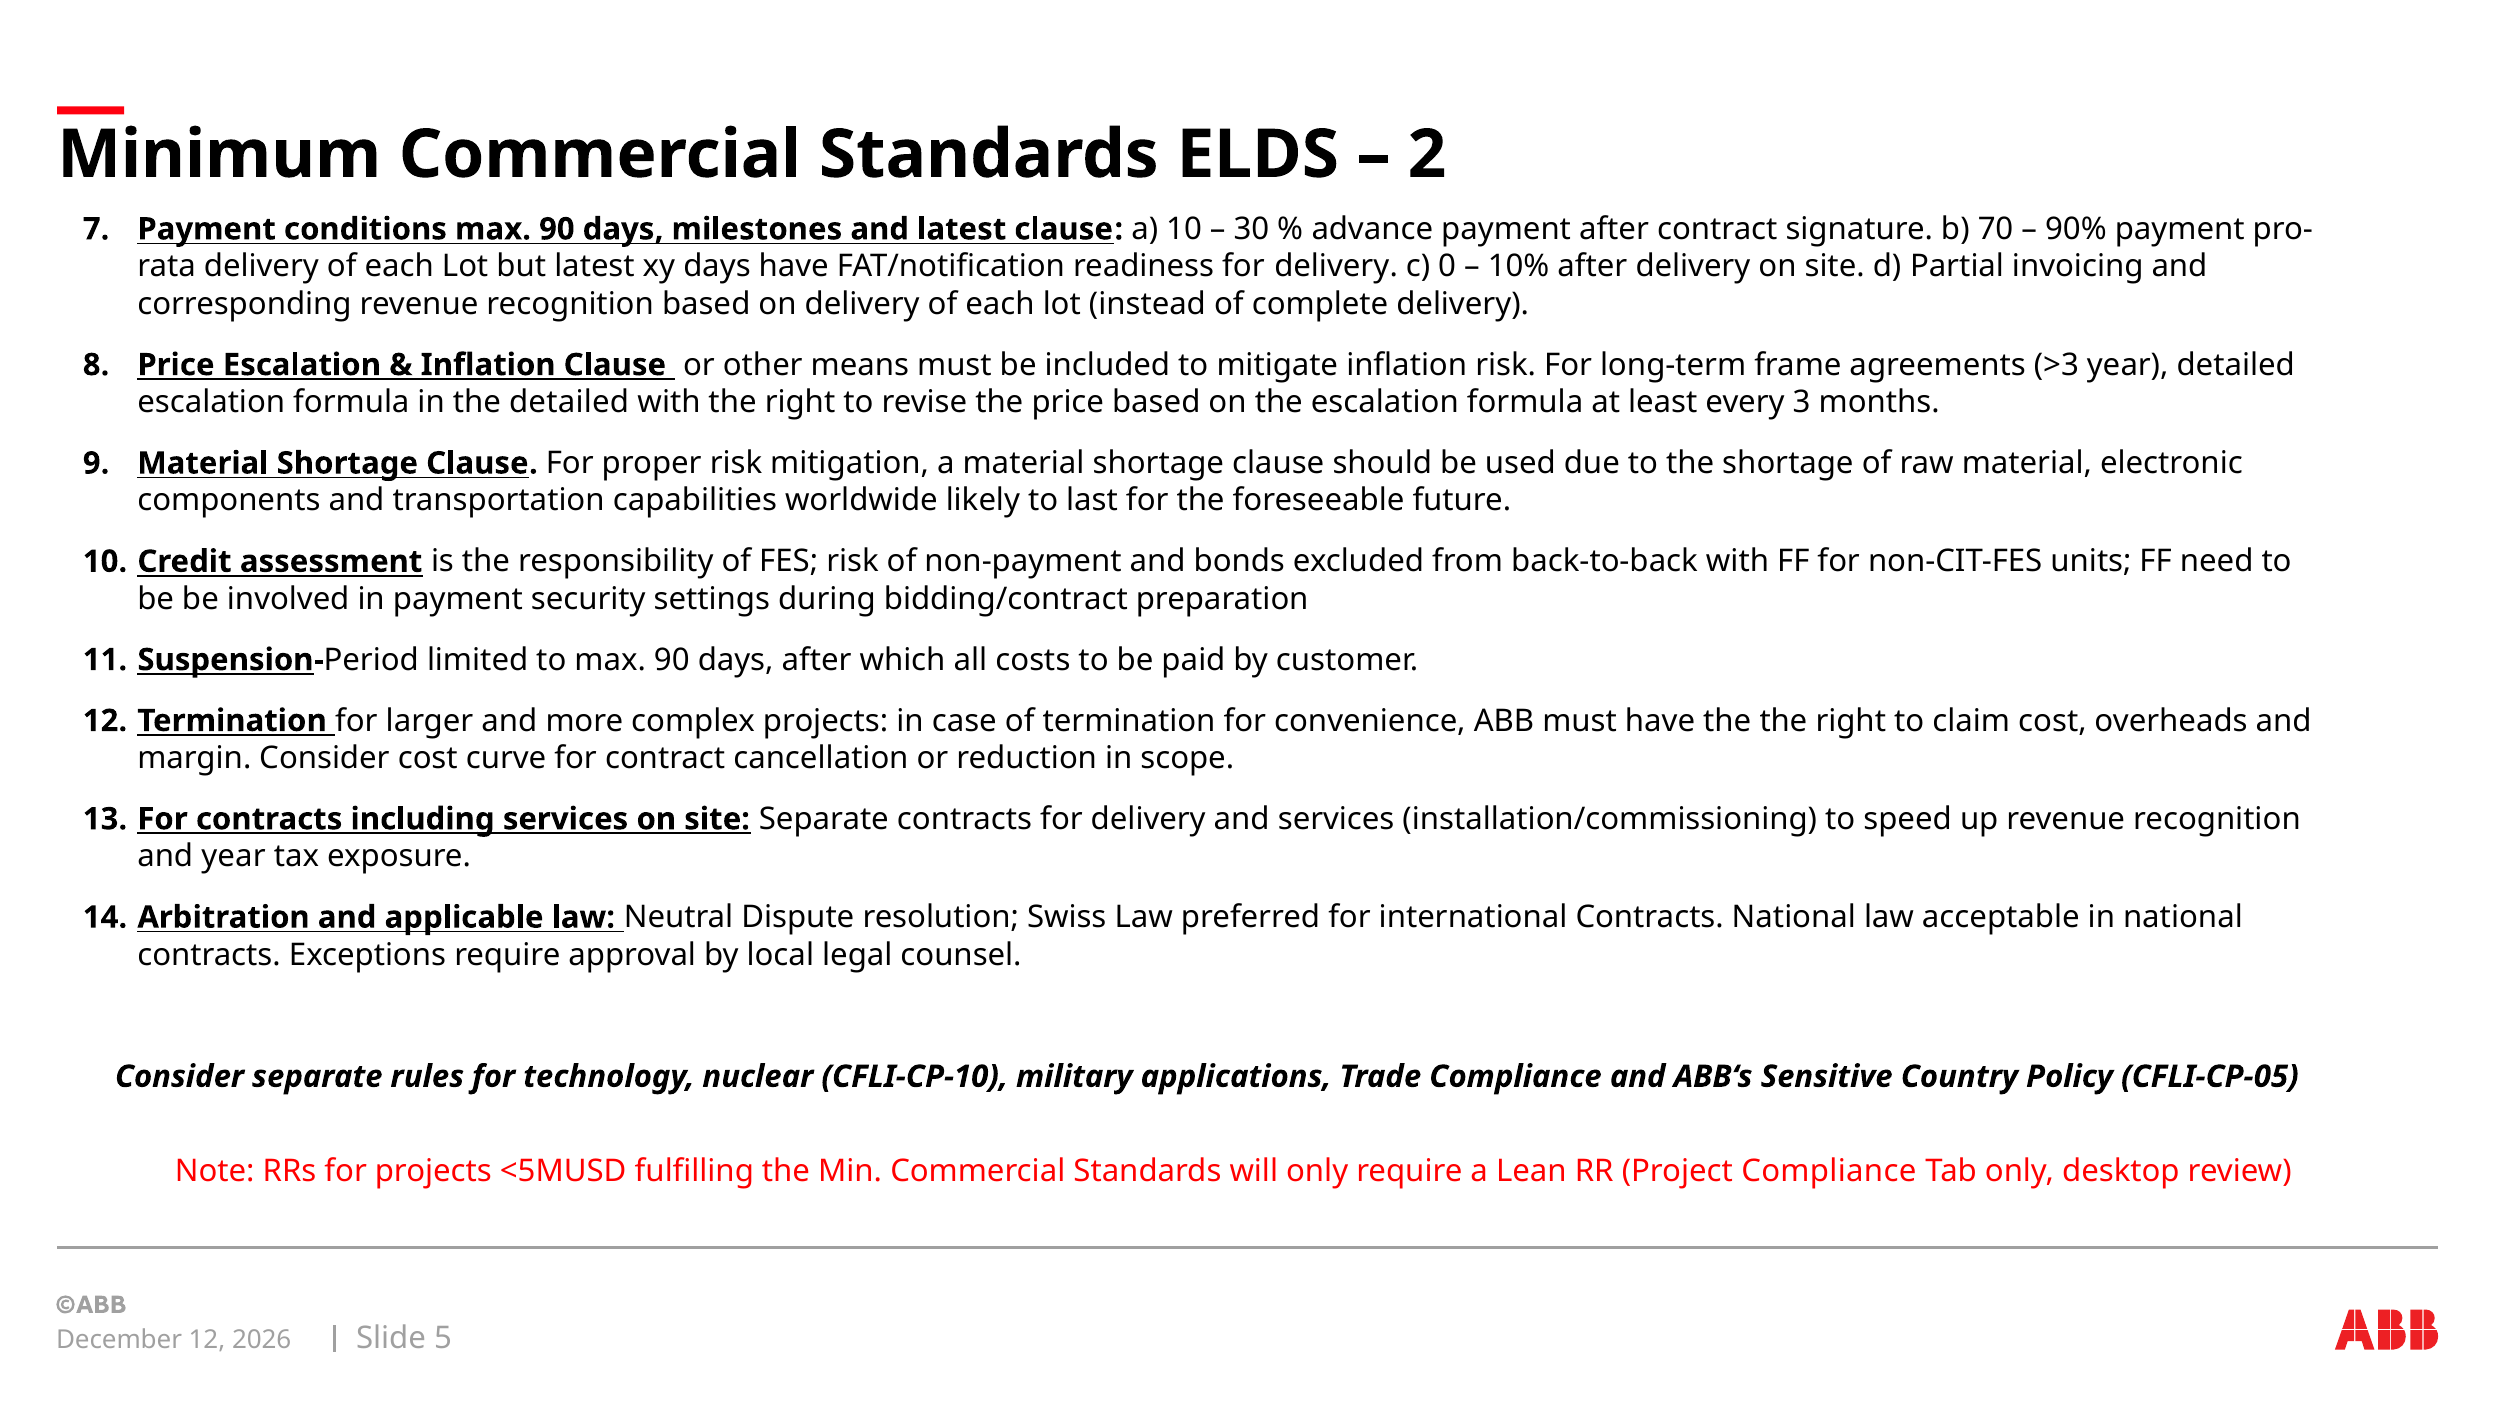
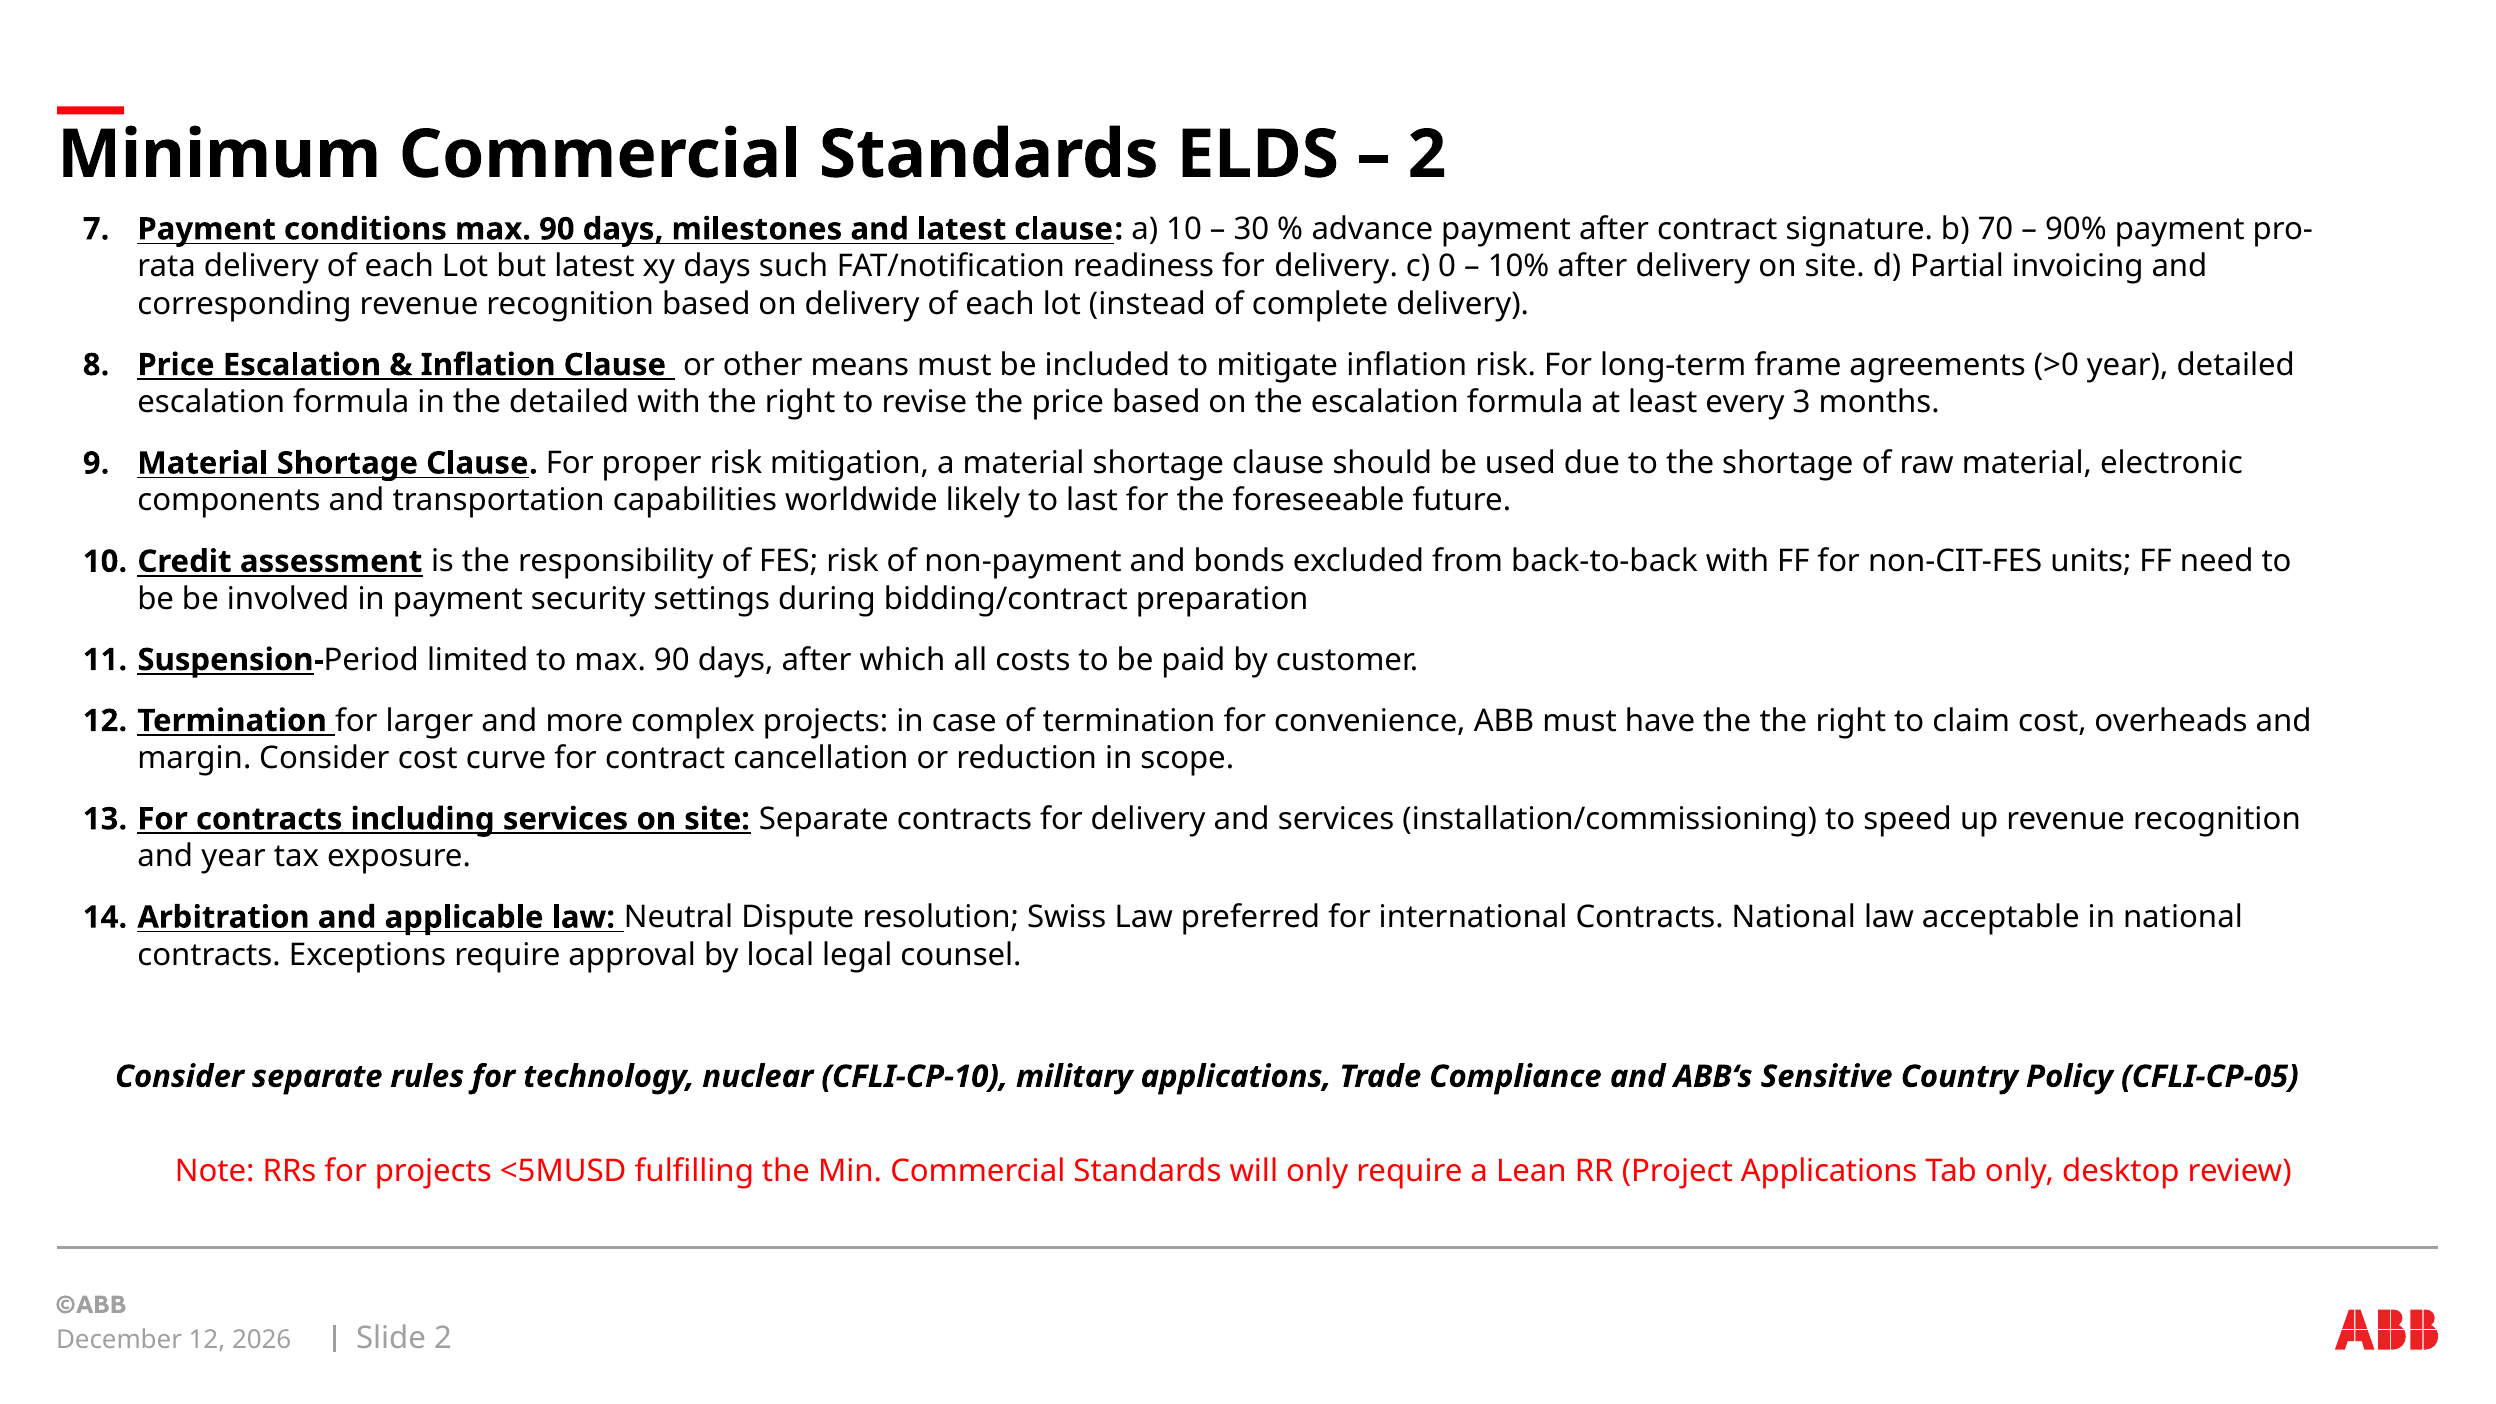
days have: have -> such (794, 267)
>3: >3 -> >0 (2056, 365)
Project Compliance: Compliance -> Applications (1829, 1171)
Slide 5: 5 -> 2 (443, 1339)
